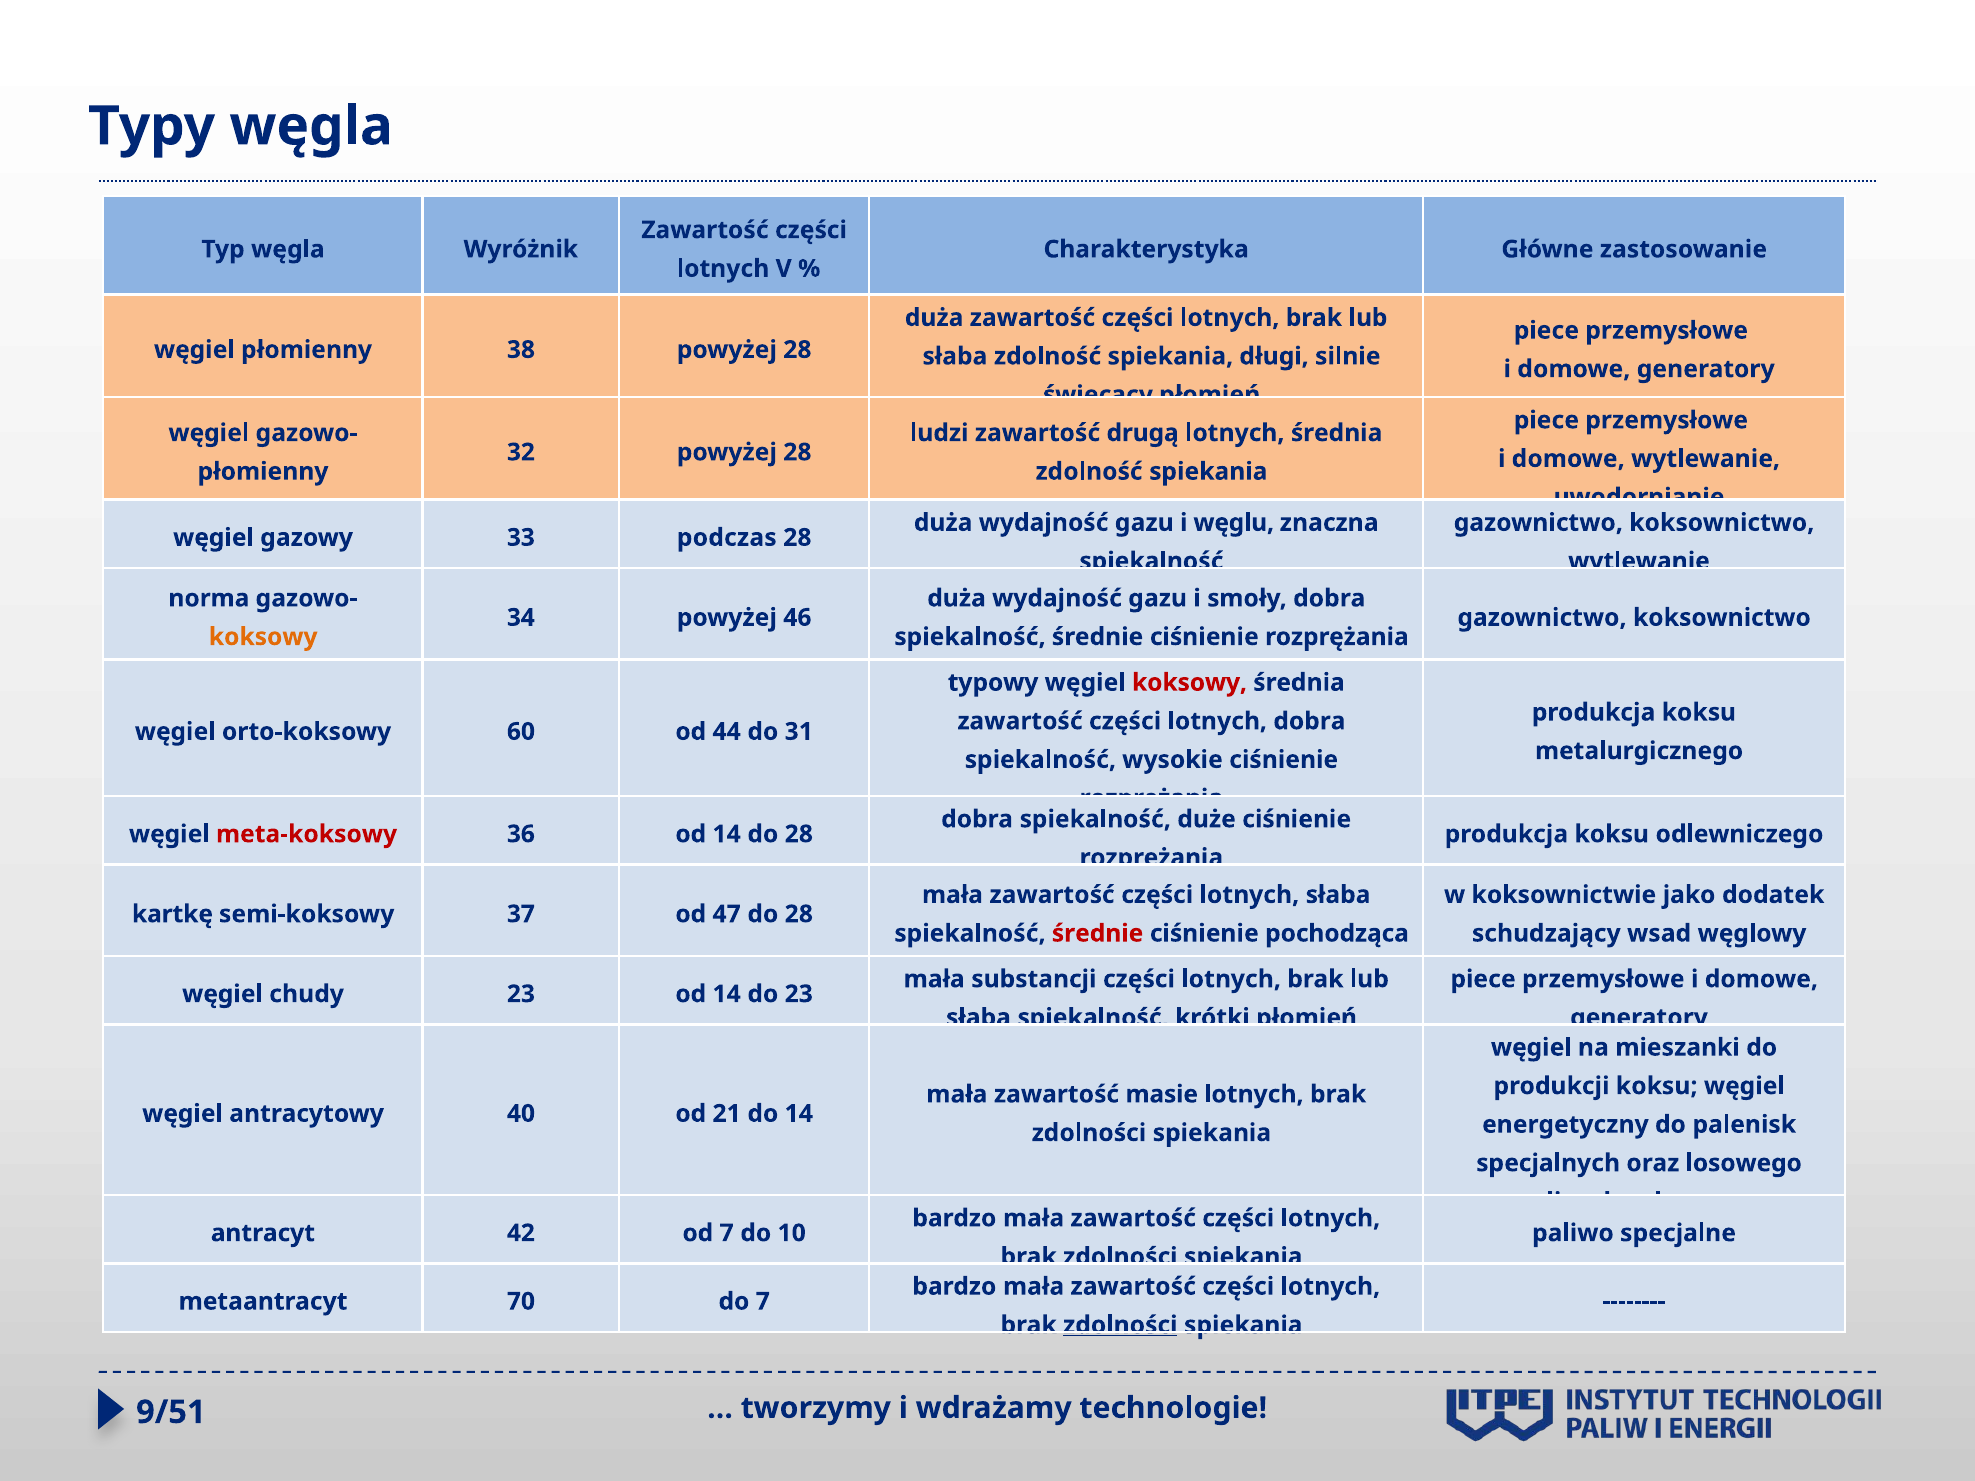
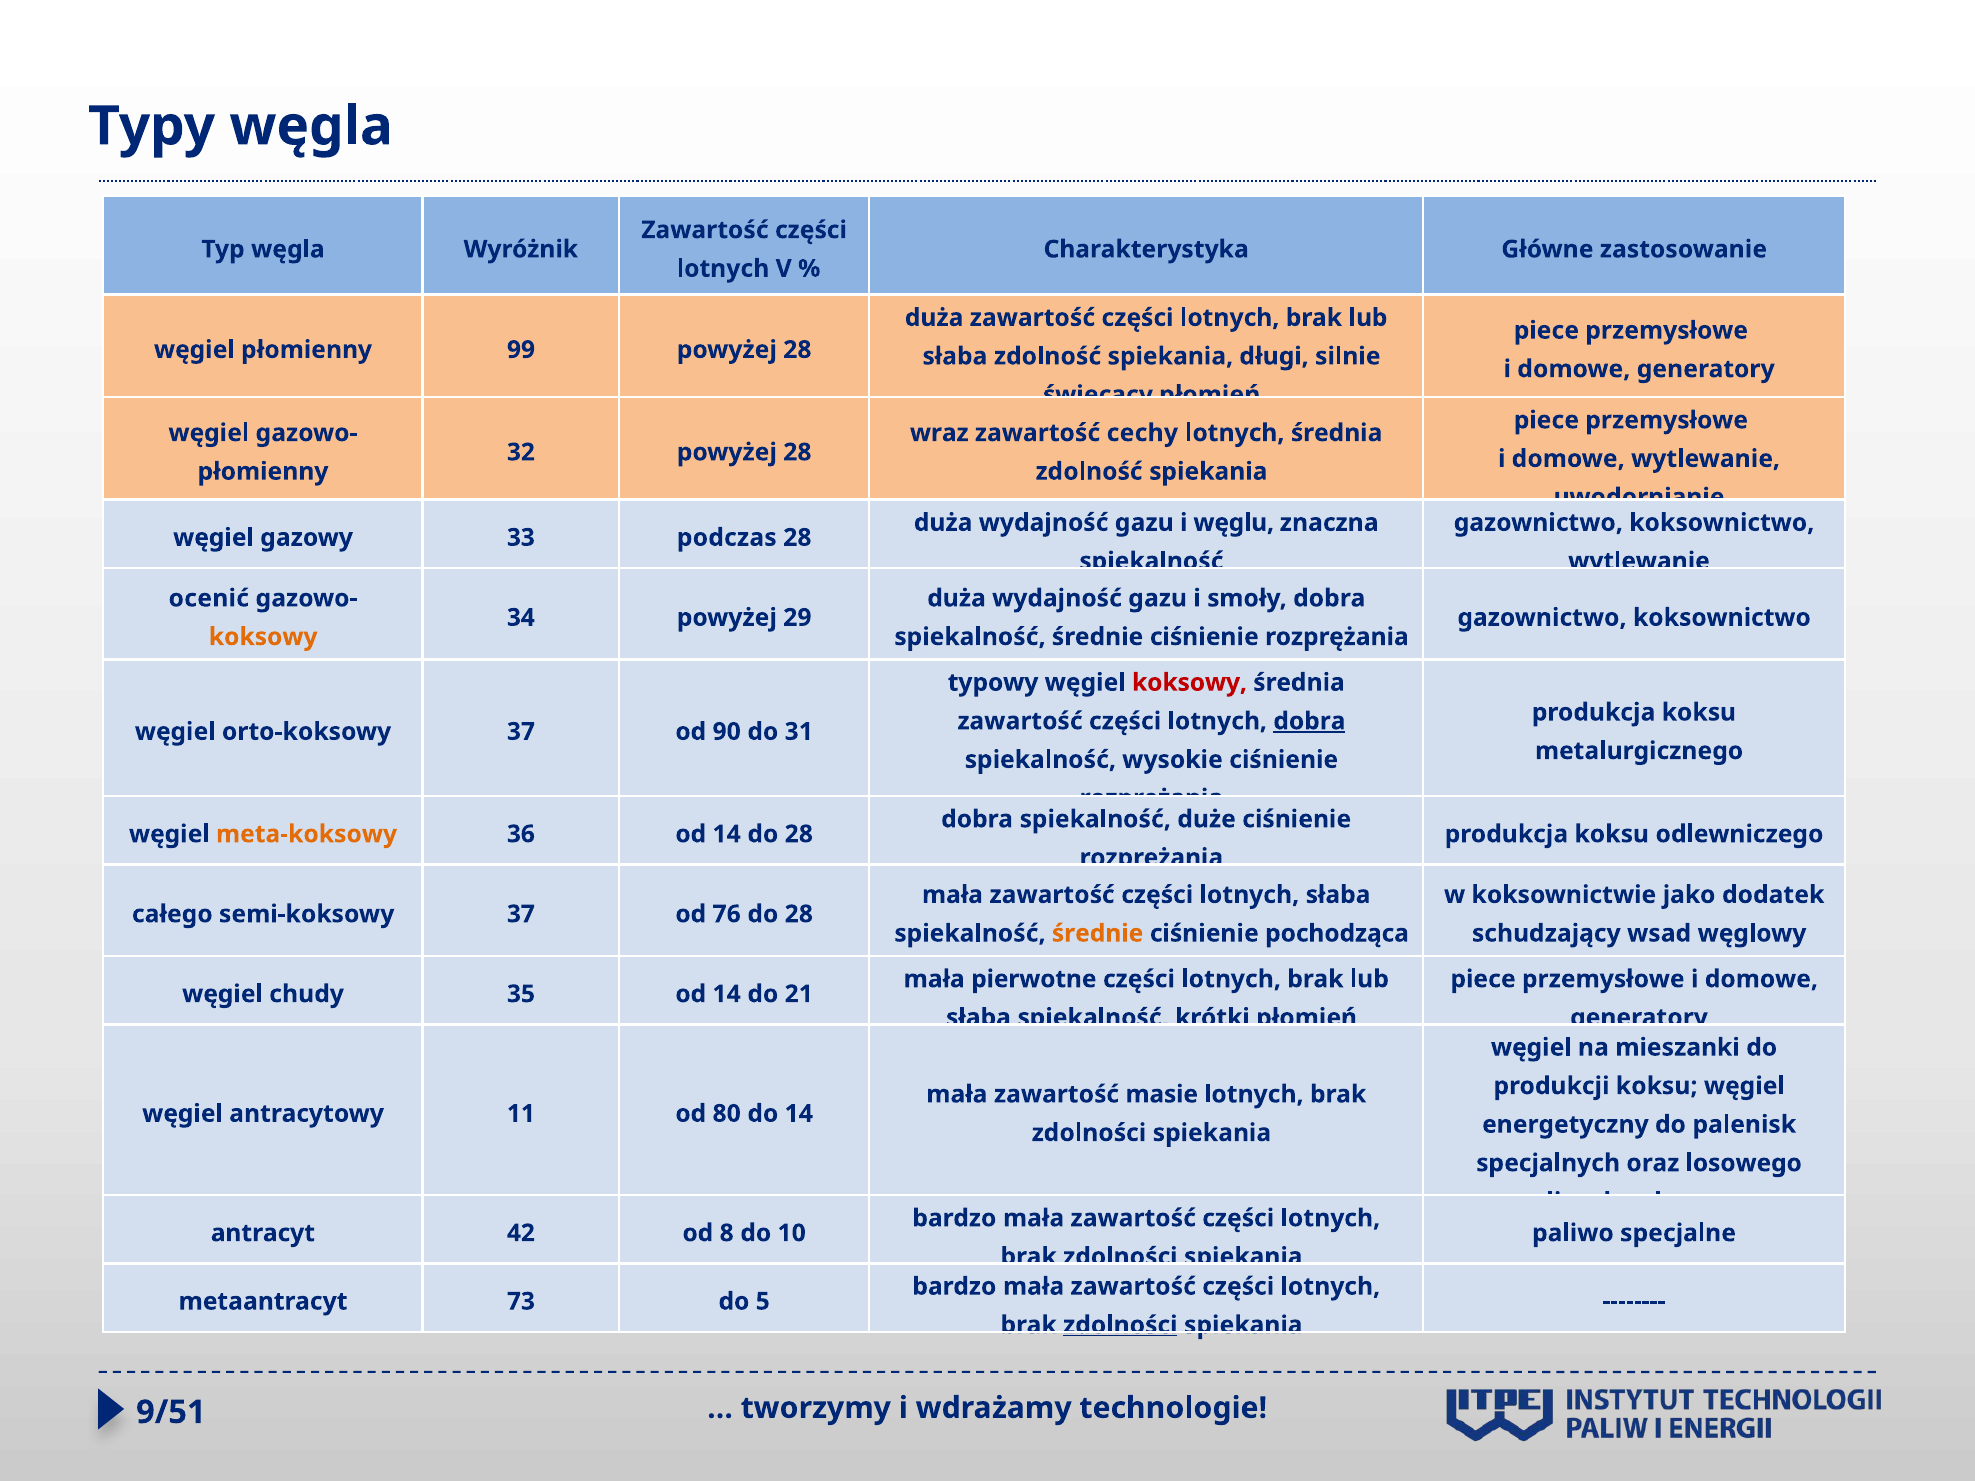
38: 38 -> 99 (521, 350)
ludzi: ludzi -> wraz (939, 433)
drugą: drugą -> cechy (1142, 433)
norma: norma -> ocenić (209, 598)
46: 46 -> 29 (797, 618)
dobra underline: none -> present (1309, 721)
orto-koksowy 60: 60 -> 37 (521, 732)
44: 44 -> 90 (727, 732)
meta-koksowy colour: red -> orange (307, 834)
kartkę: kartkę -> całego (172, 914)
47: 47 -> 76 (727, 914)
średnie colour: red -> orange (1098, 934)
substancji: substancji -> pierwotne (1034, 979)
chudy 23: 23 -> 35 (521, 994)
do 23: 23 -> 21 (799, 994)
40: 40 -> 11 (521, 1114)
21: 21 -> 80 (727, 1114)
od 7: 7 -> 8 (727, 1233)
70: 70 -> 73 (521, 1302)
do 7: 7 -> 5 (763, 1302)
